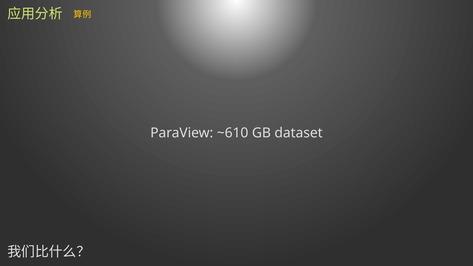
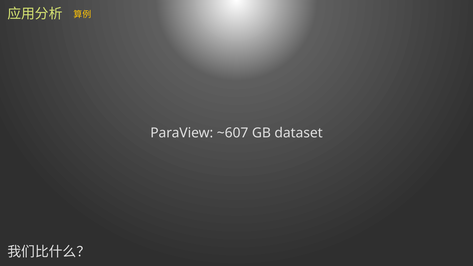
~610: ~610 -> ~607 (233, 133)
